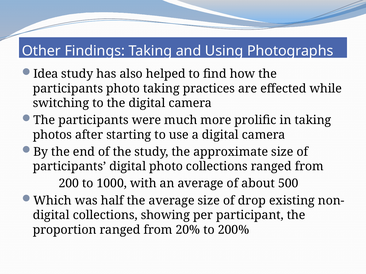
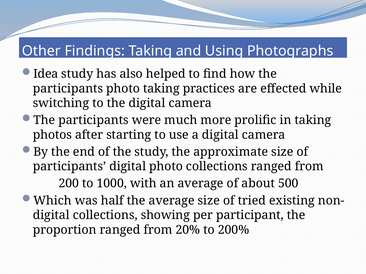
drop: drop -> tried (252, 201)
